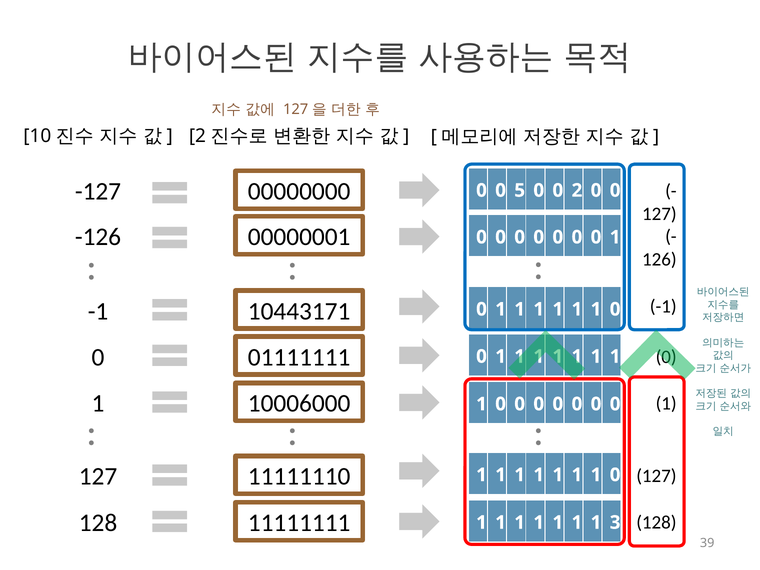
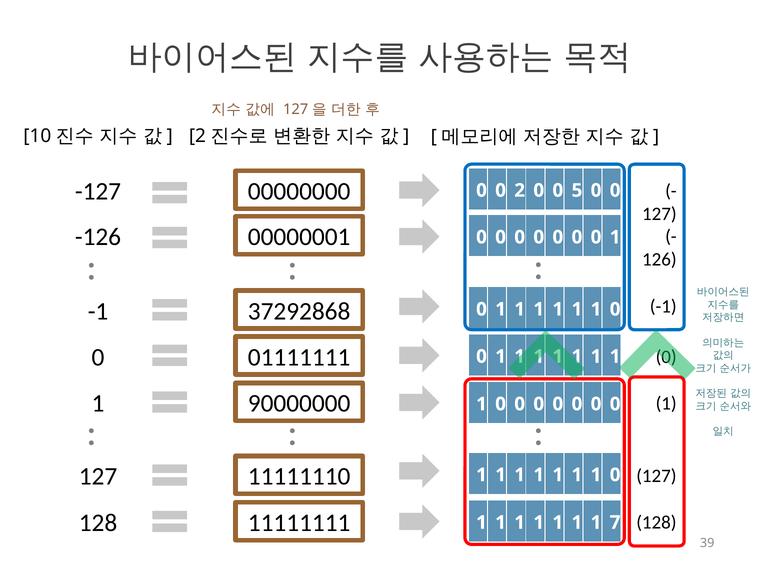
5: 5 -> 2 (520, 190)
2: 2 -> 5 (577, 190)
10443171: 10443171 -> 37292868 (299, 311)
10006000: 10006000 -> 90000000 (299, 404)
3: 3 -> 7 (615, 523)
